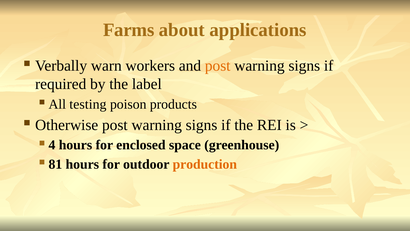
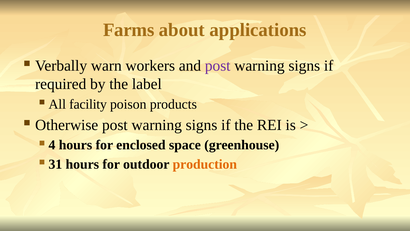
post colour: orange -> purple (218, 66)
testing: testing -> facility (88, 104)
81: 81 -> 31 (55, 164)
